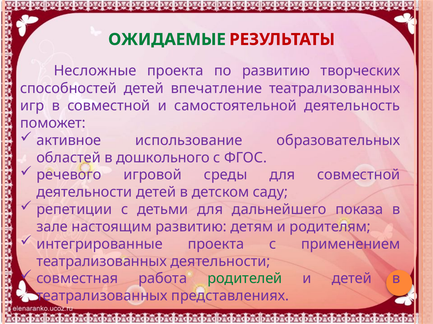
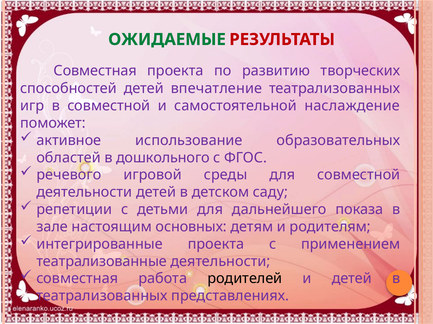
Несложные: Несложные -> Совместная (95, 71)
деятельность: деятельность -> наслаждение (352, 106)
настоящим развитию: развитию -> основных (191, 227)
театрализованных: театрализованных -> театрализованные (102, 262)
родителей colour: green -> black (245, 279)
